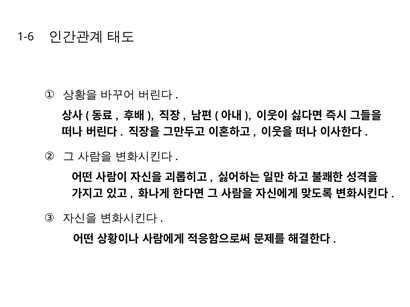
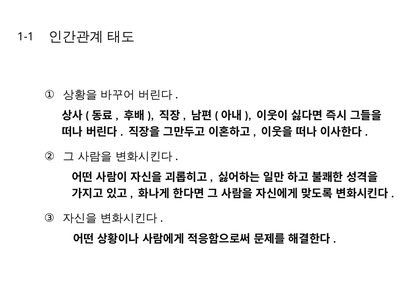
1-6: 1-6 -> 1-1 (26, 37)
